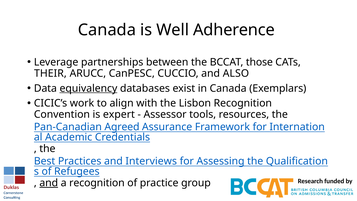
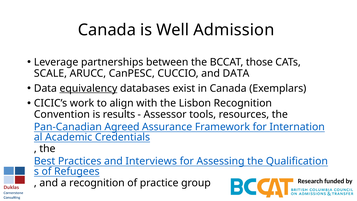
Adherence: Adherence -> Admission (234, 30)
THEIR: THEIR -> SCALE (50, 73)
and ALSO: ALSO -> DATA (236, 73)
expert: expert -> results (119, 114)
and underline: present -> none (49, 183)
